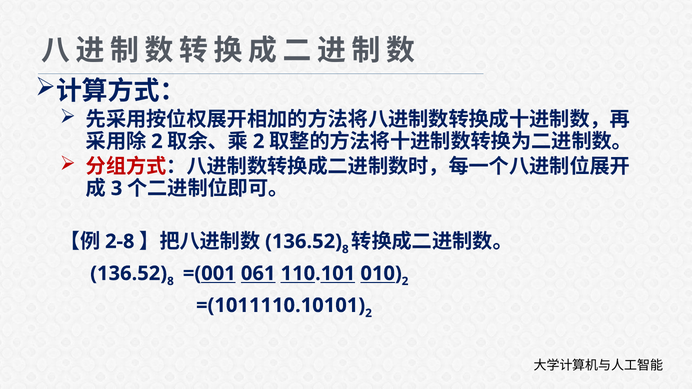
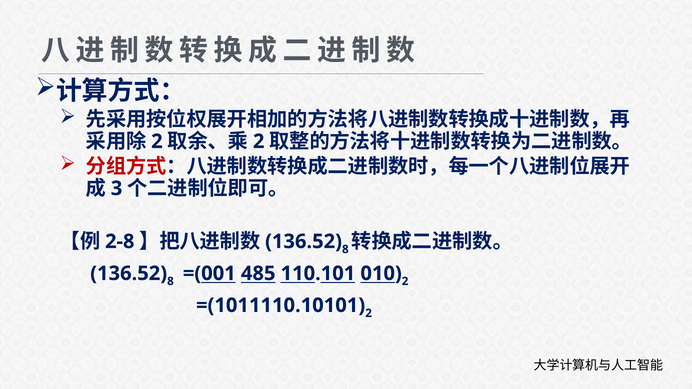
061: 061 -> 485 (258, 274)
